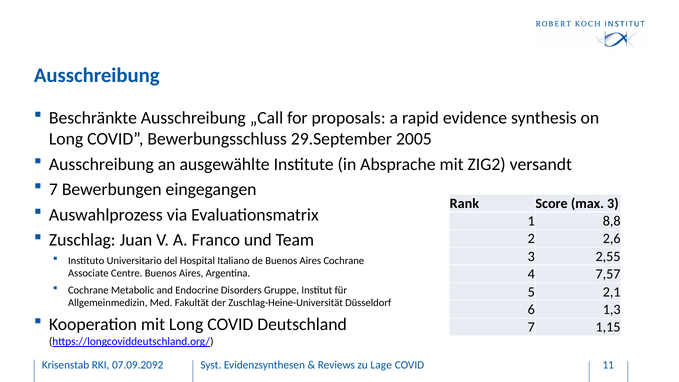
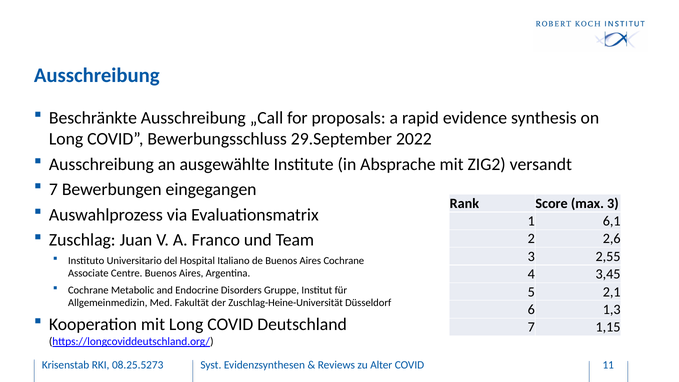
2005: 2005 -> 2022 (414, 139)
8,8: 8,8 -> 6,1 (612, 221)
7,57: 7,57 -> 3,45 (608, 274)
07.09.2092: 07.09.2092 -> 08.25.5273 (138, 365)
Lage: Lage -> Alter (381, 365)
